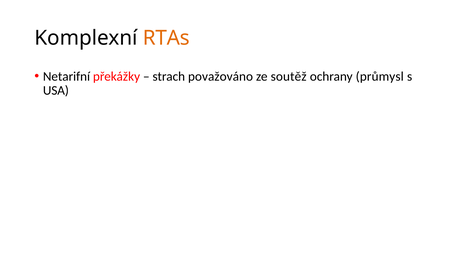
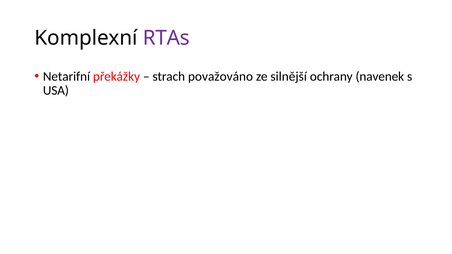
RTAs colour: orange -> purple (166, 38)
soutěž: soutěž -> silnější (289, 76)
průmysl: průmysl -> navenek (380, 76)
